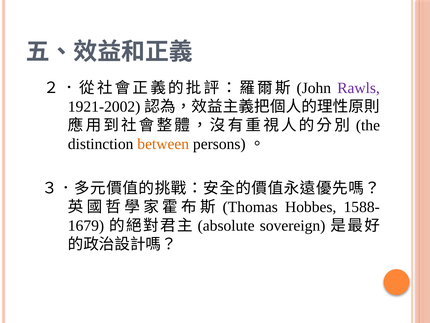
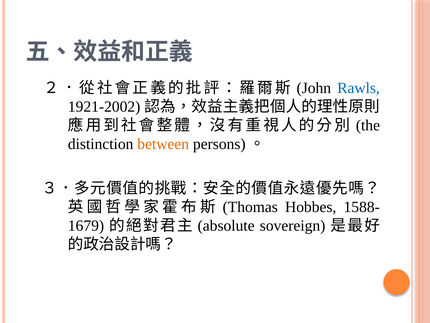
Rawls colour: purple -> blue (359, 88)
